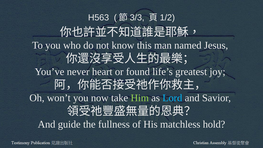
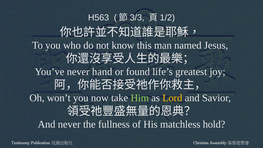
heart: heart -> hand (102, 72)
Lord colour: light blue -> yellow (172, 98)
And guide: guide -> never (69, 124)
